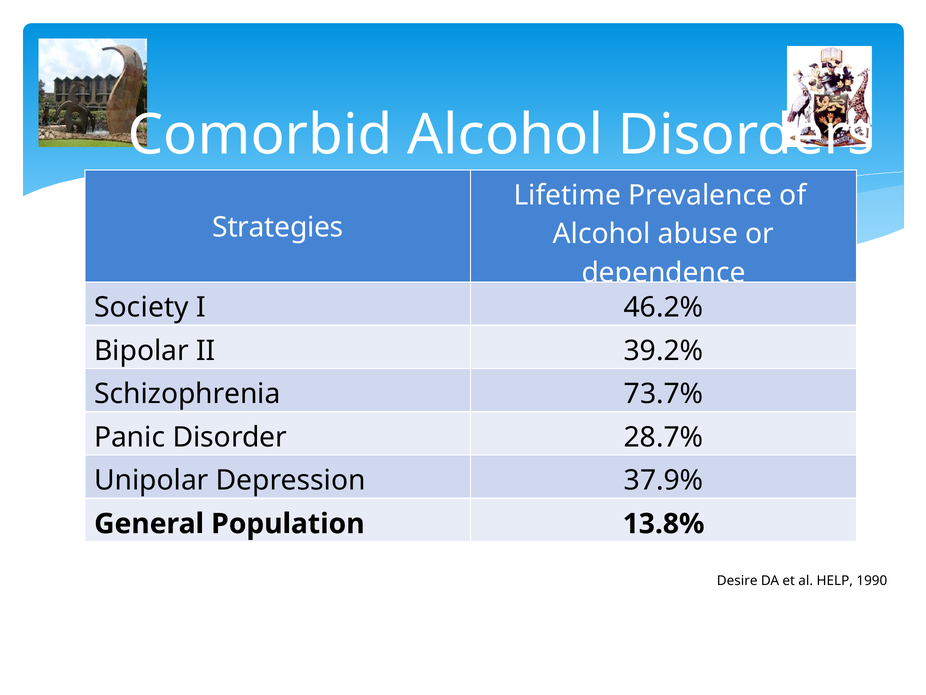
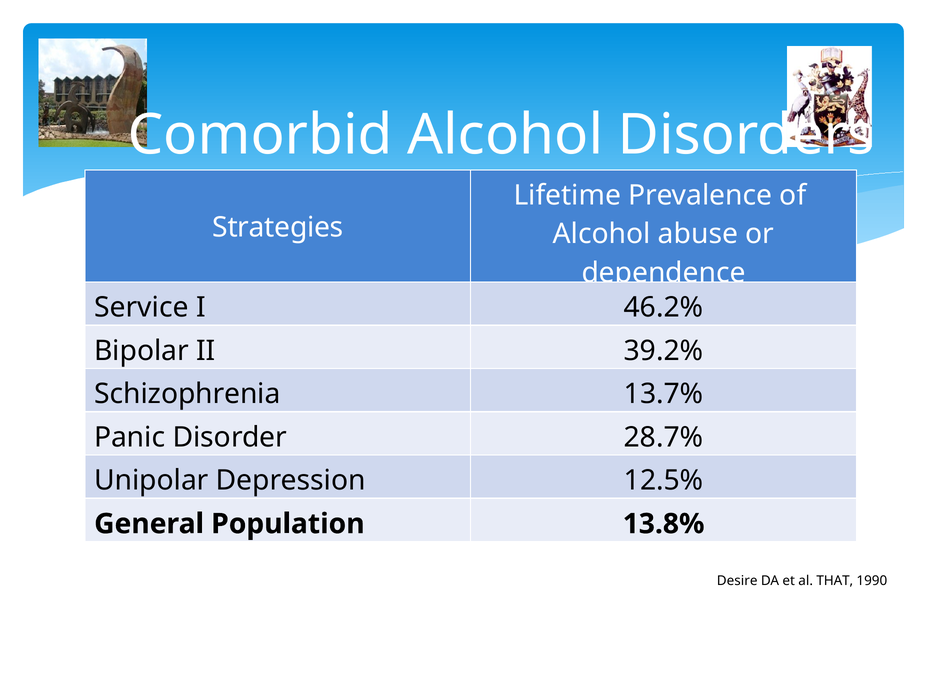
Society: Society -> Service (142, 307)
73.7%: 73.7% -> 13.7% (664, 394)
37.9%: 37.9% -> 12.5% (664, 480)
HELP: HELP -> THAT (835, 580)
